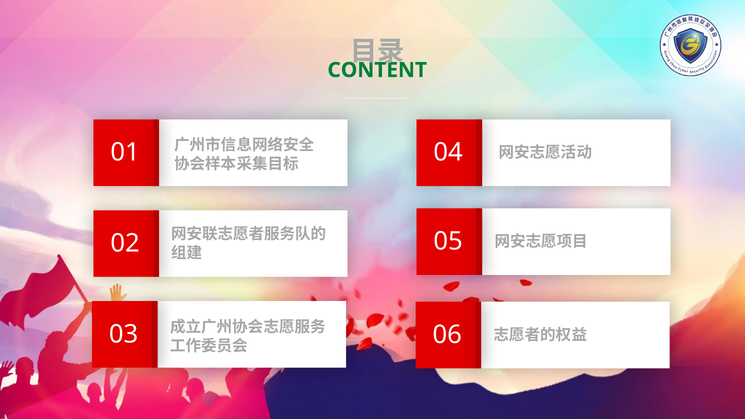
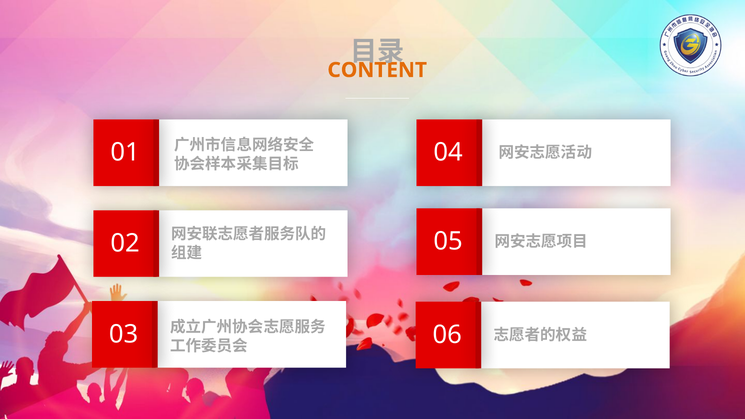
CONTENT colour: green -> orange (377, 70)
